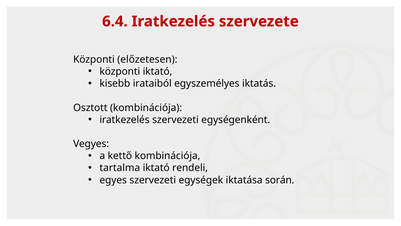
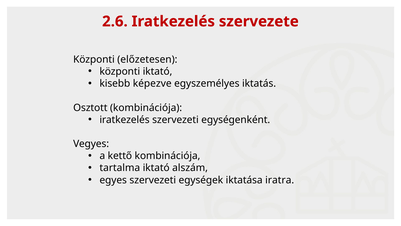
6.4: 6.4 -> 2.6 (115, 21)
irataiból: irataiból -> képezve (152, 83)
rendeli: rendeli -> alszám (190, 168)
során: során -> iratra (280, 180)
